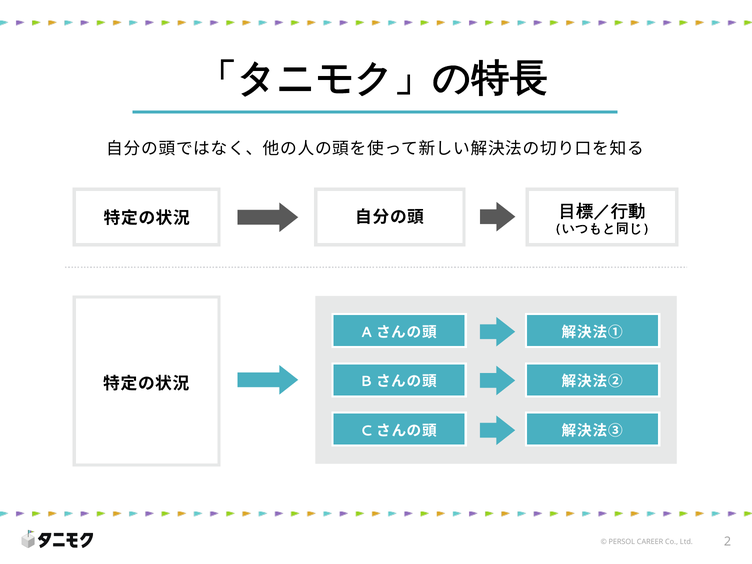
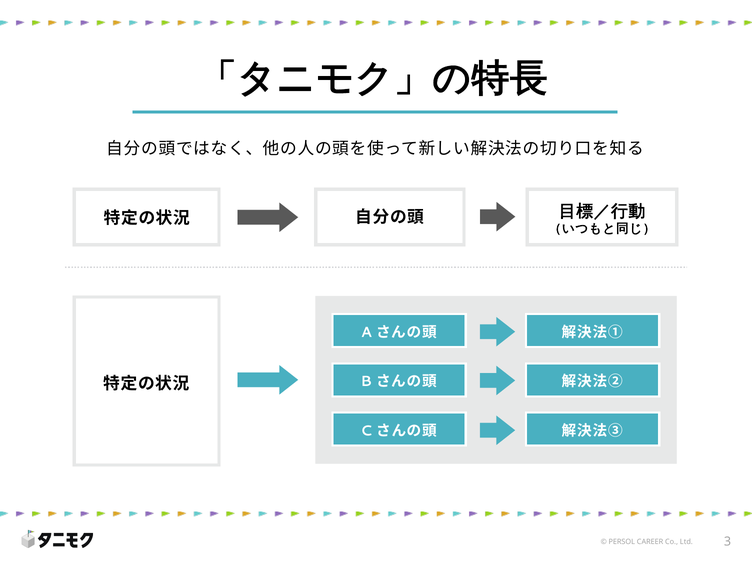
2: 2 -> 3 (728, 542)
